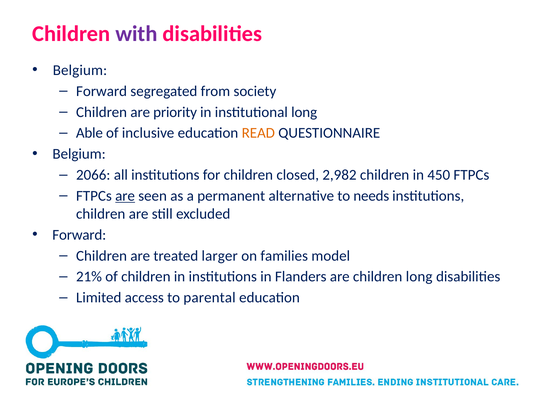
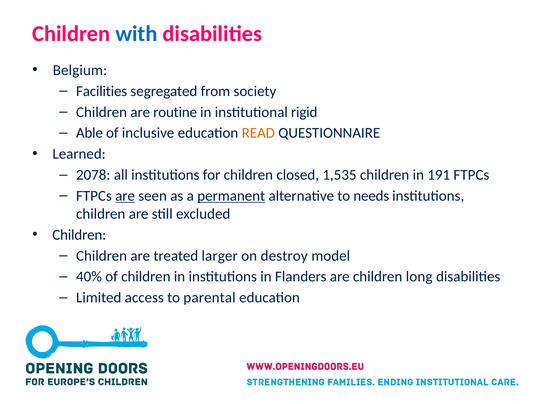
with colour: purple -> blue (136, 34)
Forward: Forward -> Facilities (102, 91)
priority: priority -> routine (175, 112)
institutional long: long -> rigid (304, 112)
Belgium: Belgium -> Learned (79, 154)
2066: 2066 -> 2078 (93, 175)
2,982: 2,982 -> 1,535 (339, 175)
450: 450 -> 191 (439, 175)
permanent underline: none -> present (231, 196)
Forward: Forward -> Children (79, 235)
families: families -> destroy (284, 256)
21%: 21% -> 40% (89, 277)
